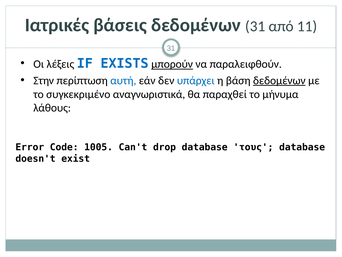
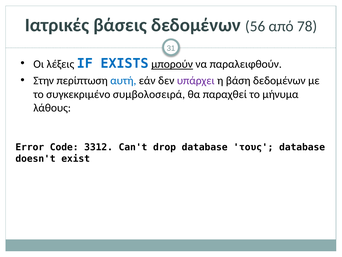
δεδομένων 31: 31 -> 56 (255, 26)
11: 11 -> 78 (307, 26)
υπάρχει colour: blue -> purple (196, 80)
δεδομένων underline: present -> none (279, 80)
αναγνωριστικά: αναγνωριστικά -> συμβολοσειρά (149, 94)
1005: 1005 -> 3312 (99, 147)
